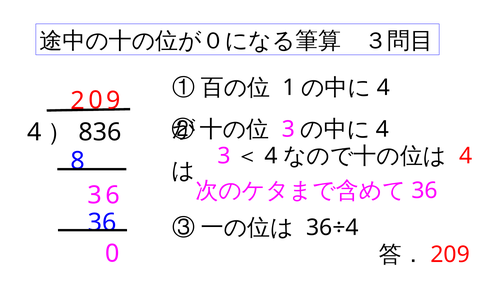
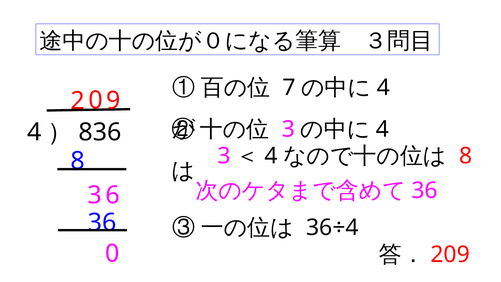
1: 1 -> 7 (289, 87)
4: 4 -> 8 (466, 156)
